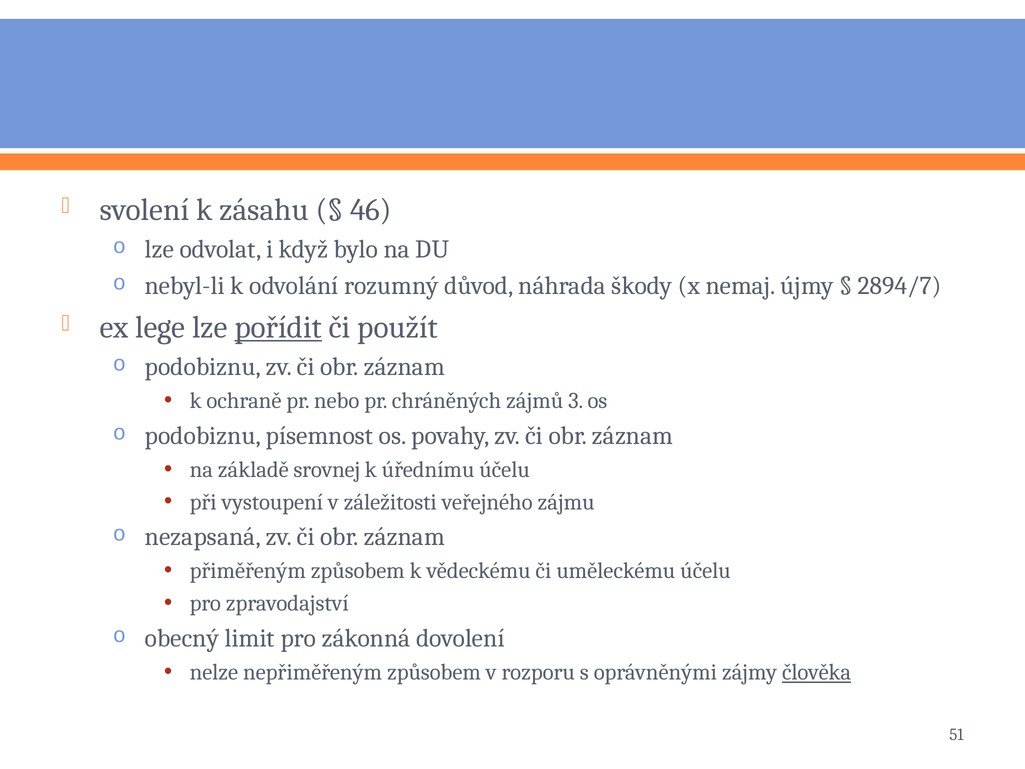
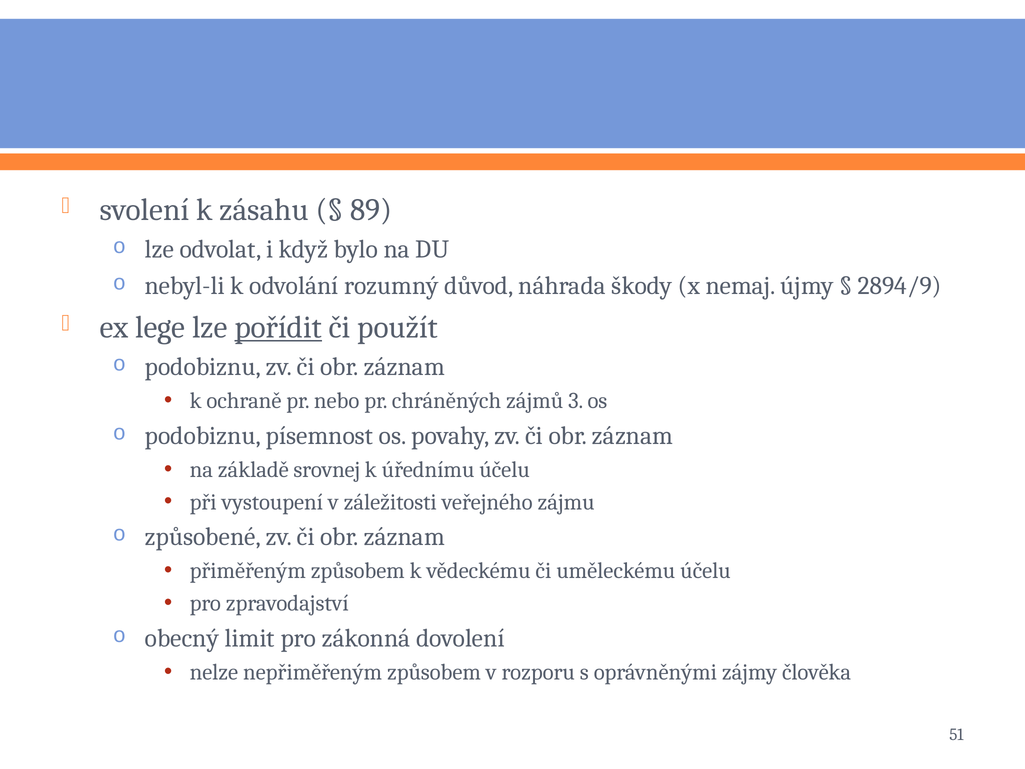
46: 46 -> 89 (371, 210)
2894/7: 2894/7 -> 2894/9 (900, 286)
nezapsaná: nezapsaná -> způsobené (203, 537)
člověka underline: present -> none (817, 672)
